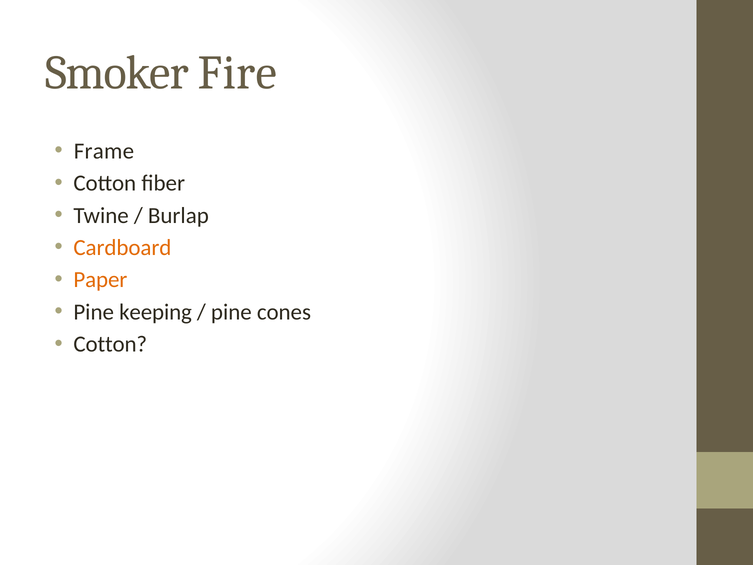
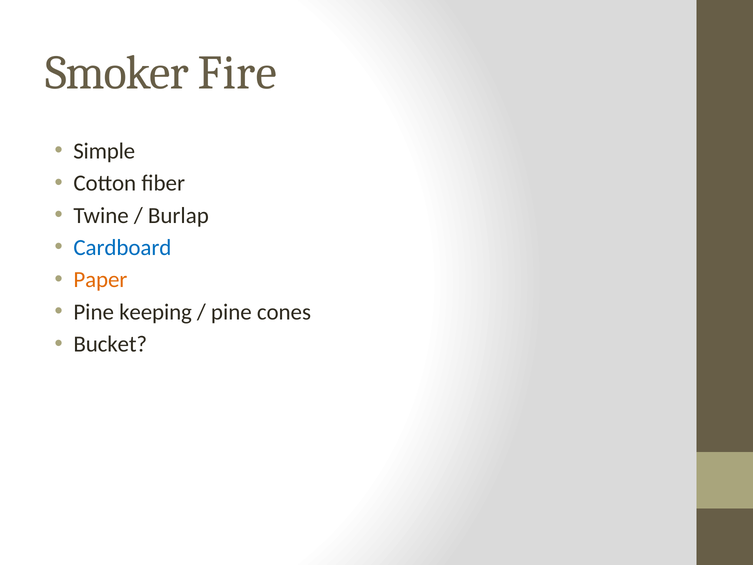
Frame: Frame -> Simple (104, 151)
Cardboard colour: orange -> blue (122, 248)
Cotton: Cotton -> Bucket (110, 344)
